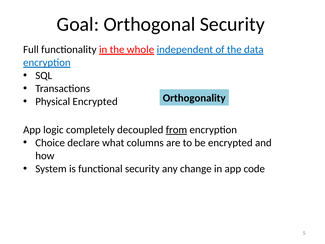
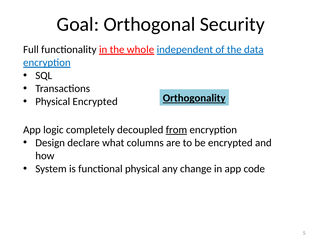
Orthogonality underline: none -> present (194, 98)
Choice: Choice -> Design (50, 143)
functional security: security -> physical (142, 169)
